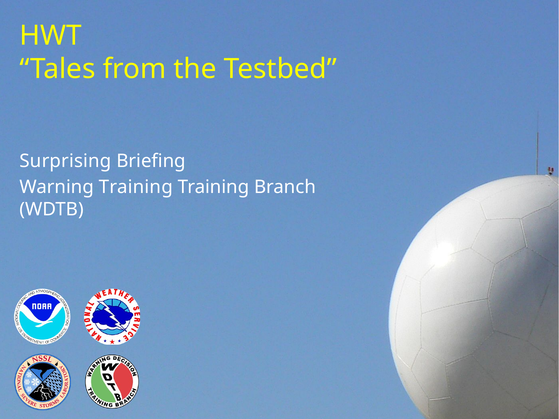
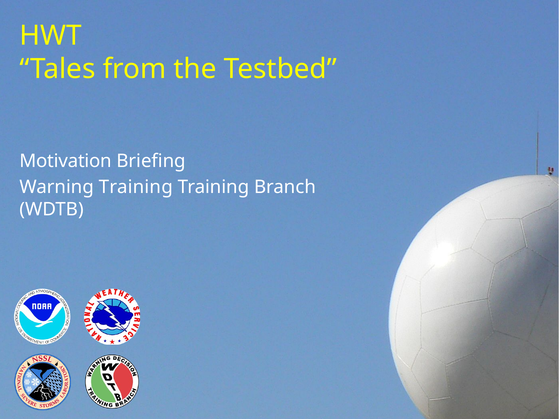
Surprising: Surprising -> Motivation (66, 161)
